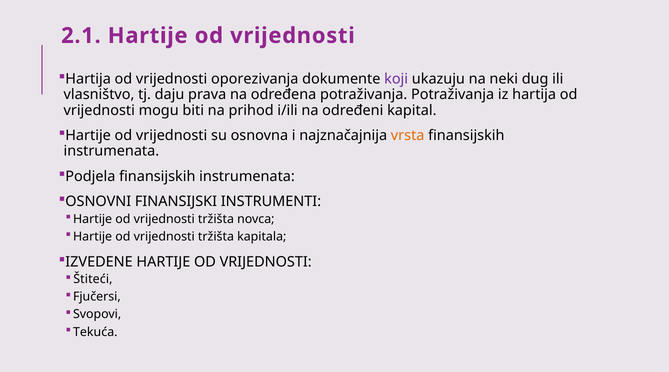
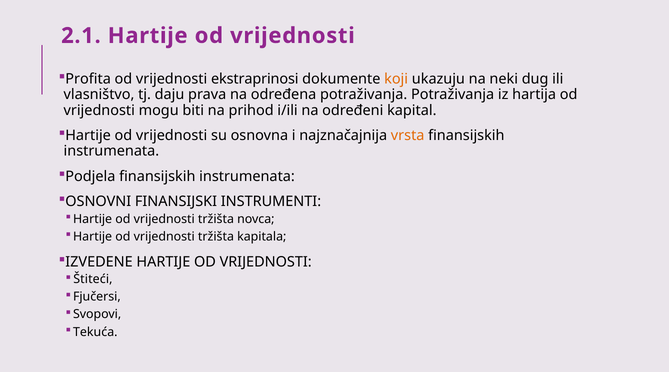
Hartija: Hartija -> Profita (88, 79)
oporezivanja: oporezivanja -> ekstraprinosi (255, 79)
koji colour: purple -> orange (396, 79)
